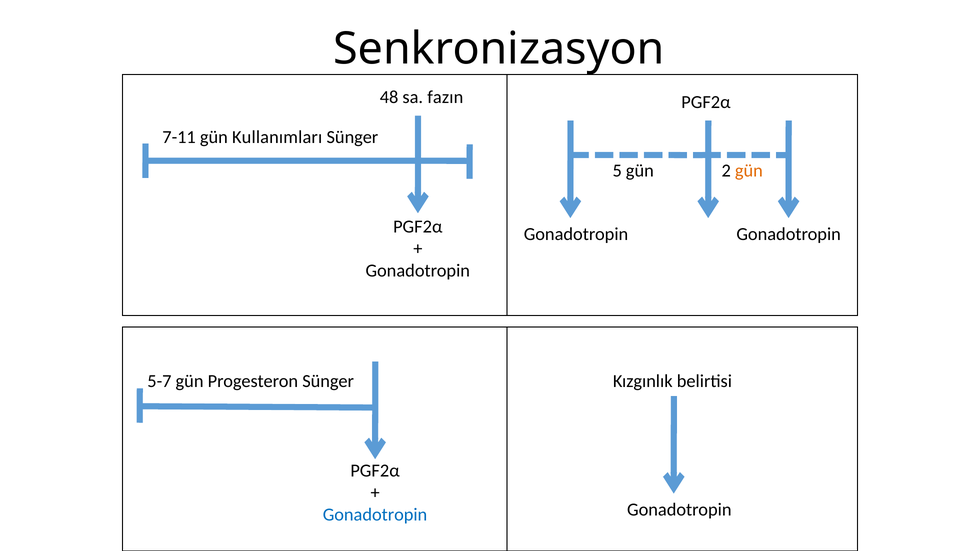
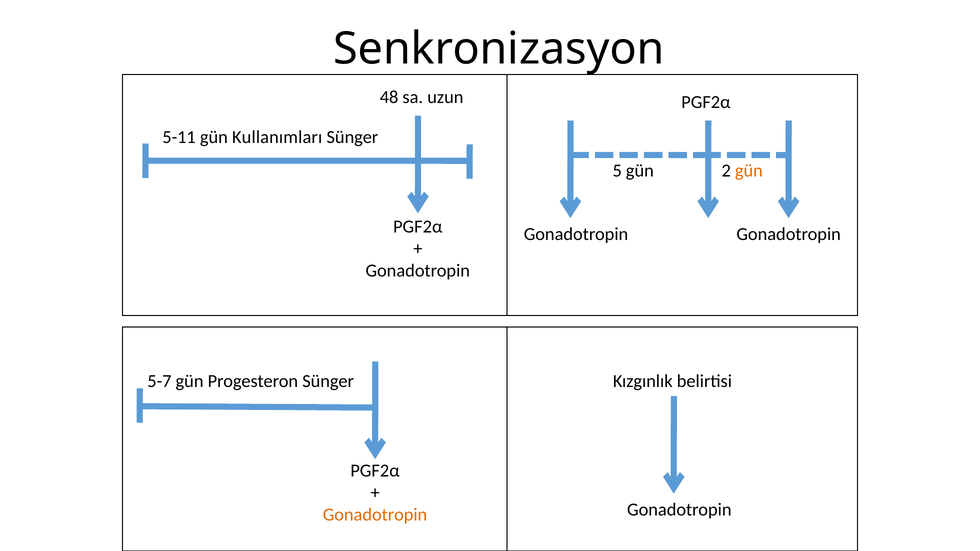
fazın: fazın -> uzun (445, 97)
7-11: 7-11 -> 5-11 (179, 137)
Gonadotropin colour: blue -> orange (375, 515)
